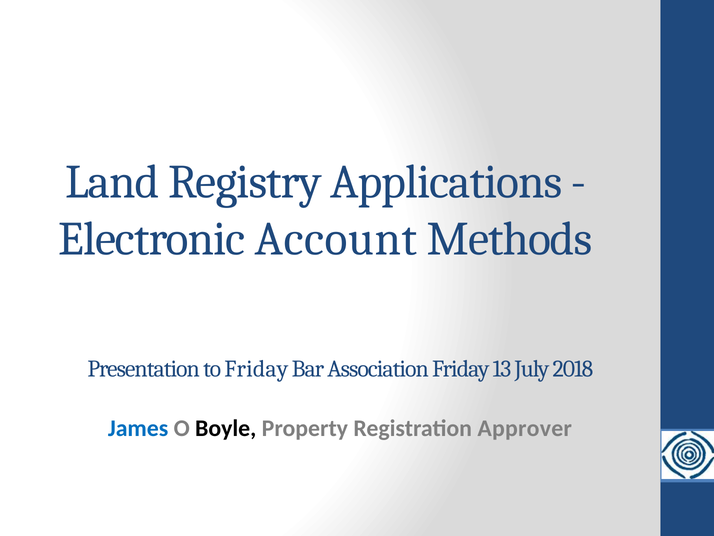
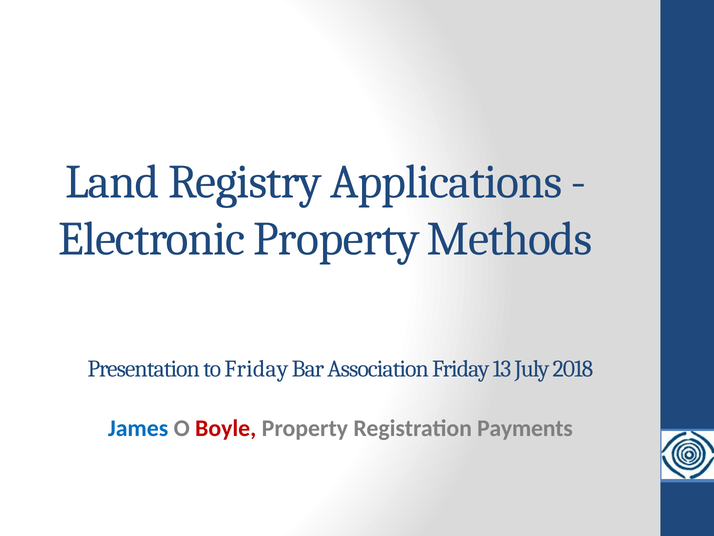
Electronic Account: Account -> Property (336, 239)
Boyle colour: black -> red (226, 428)
Approver: Approver -> Payments (525, 428)
